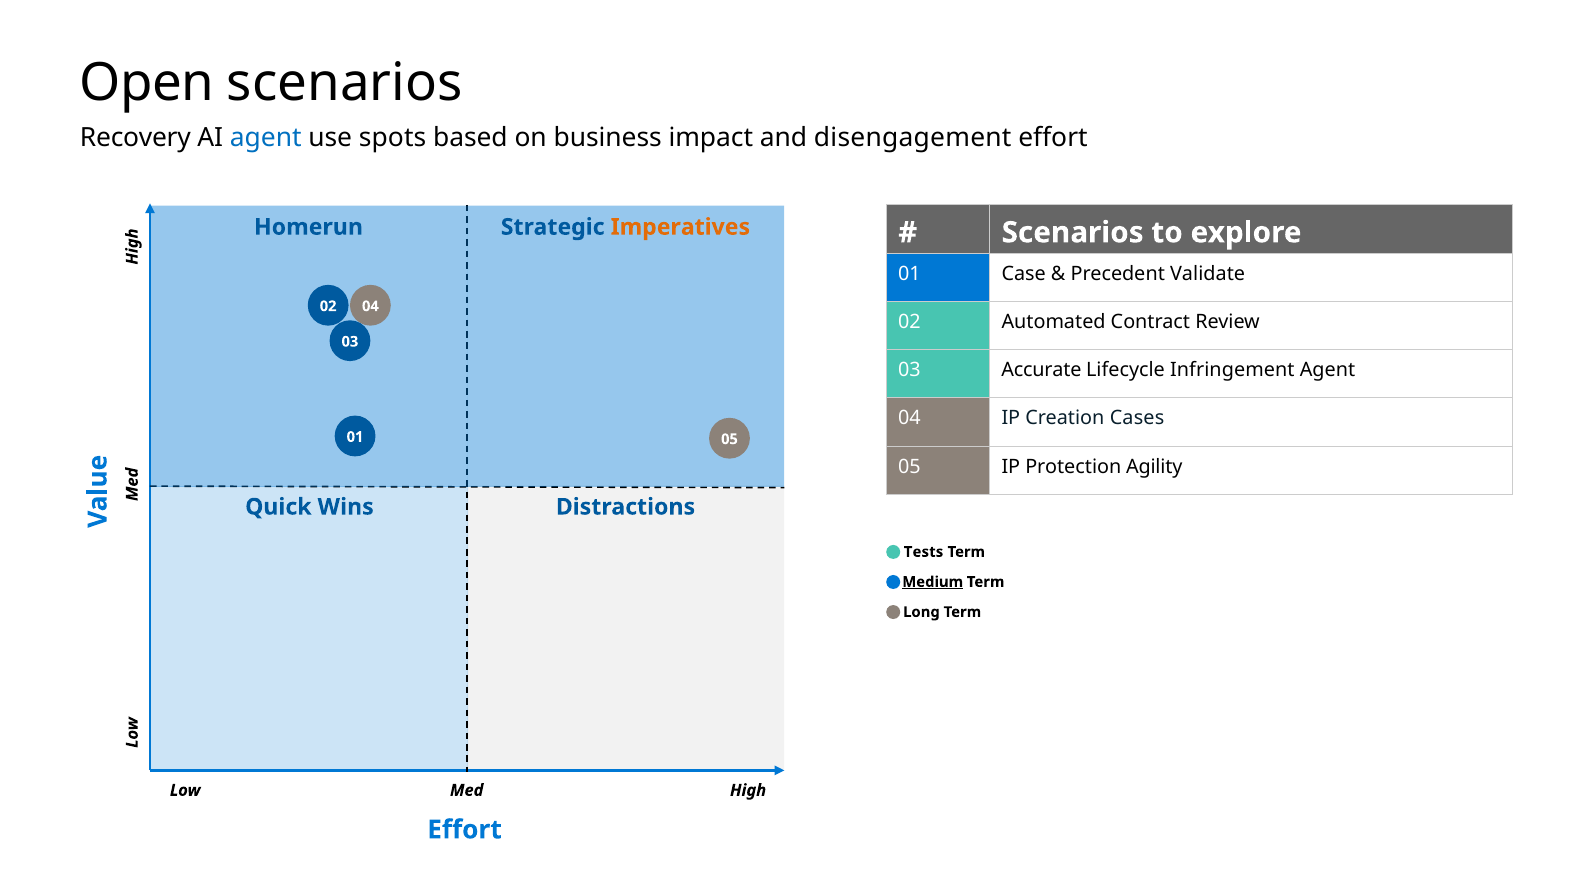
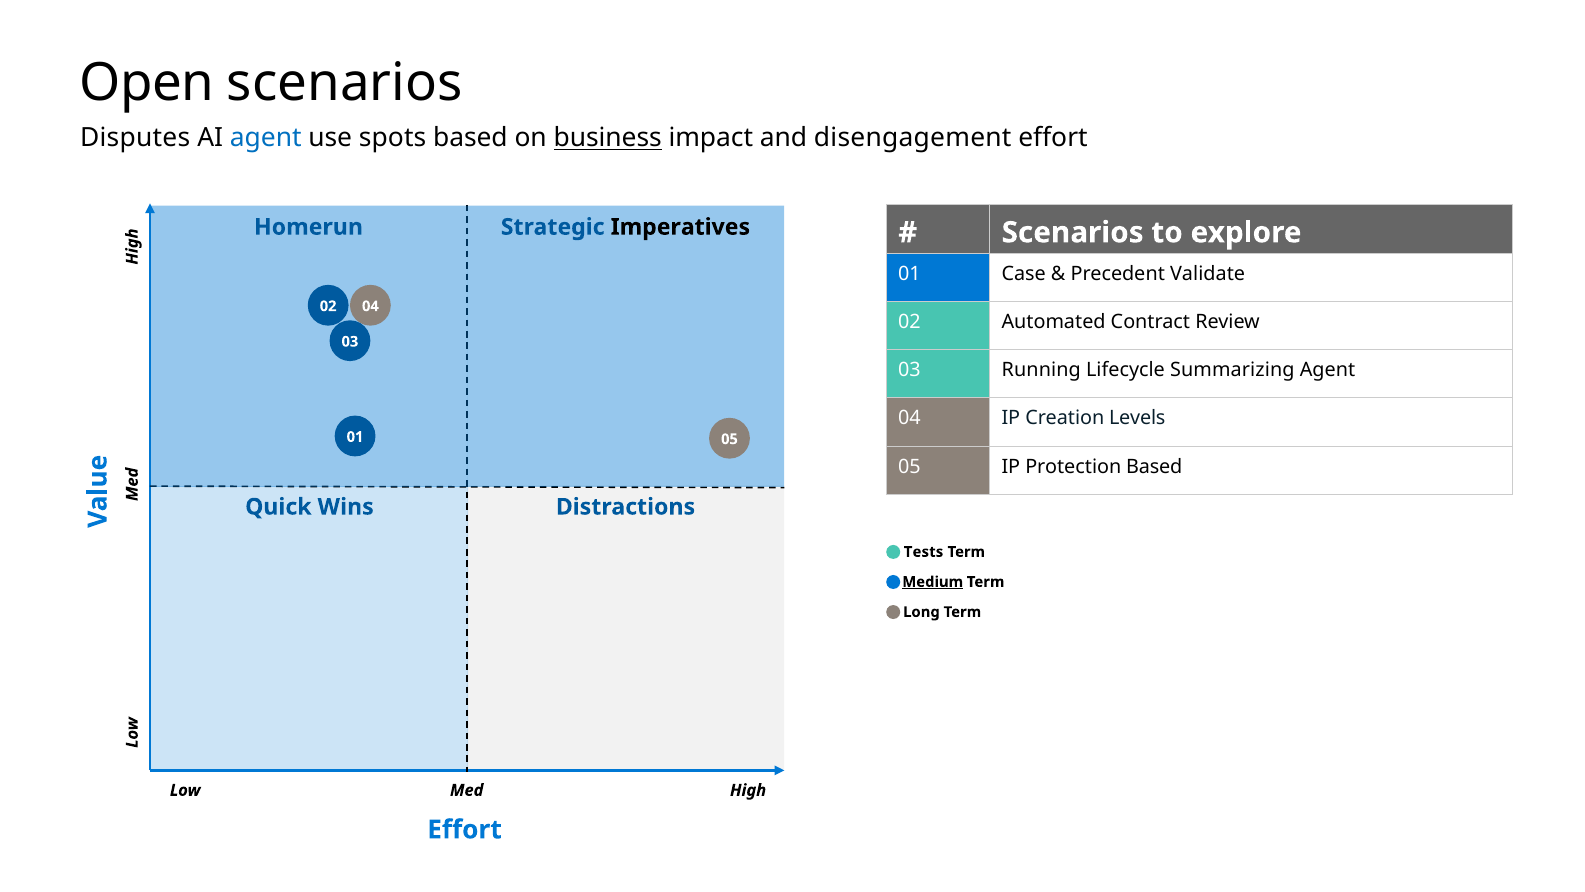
Recovery: Recovery -> Disputes (135, 138)
business underline: none -> present (608, 138)
Imperatives colour: orange -> black (680, 227)
Accurate: Accurate -> Running (1041, 370)
Infringement: Infringement -> Summarizing (1232, 370)
Cases: Cases -> Levels (1137, 418)
Protection Agility: Agility -> Based (1154, 466)
